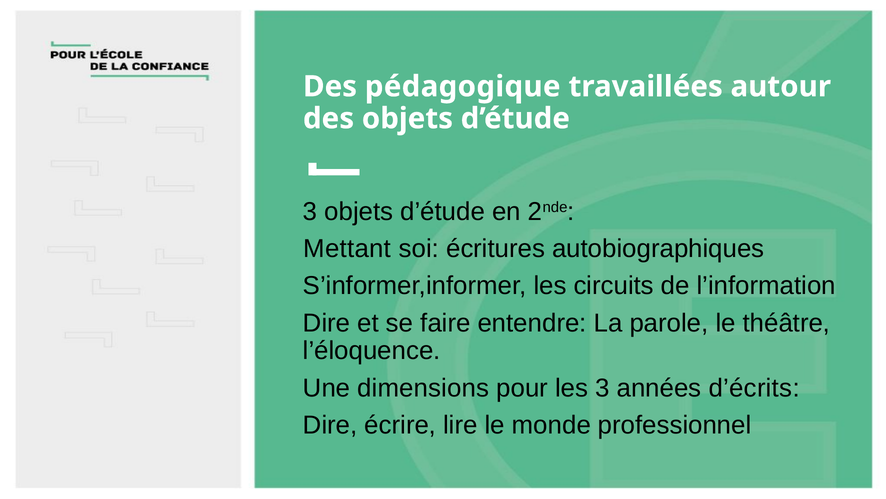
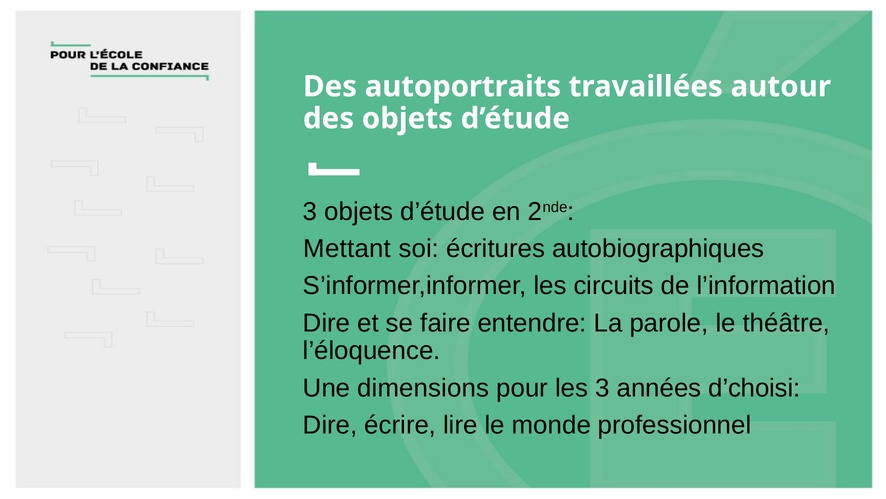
pédagogique: pédagogique -> autoportraits (463, 86)
d’écrits: d’écrits -> d’choisi (754, 388)
